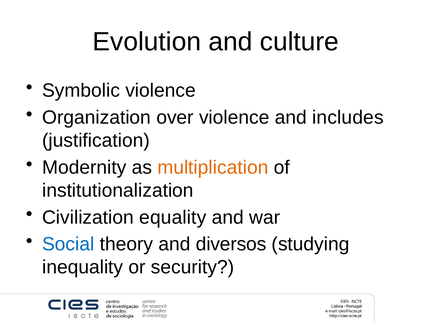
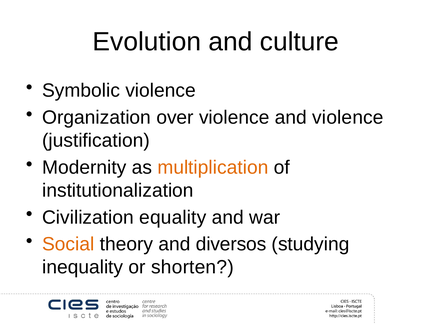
and includes: includes -> violence (348, 118)
Social colour: blue -> orange (68, 244)
security: security -> shorten (192, 267)
